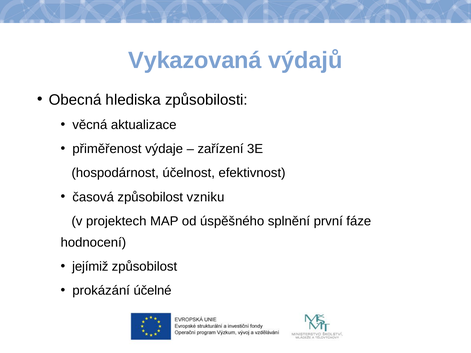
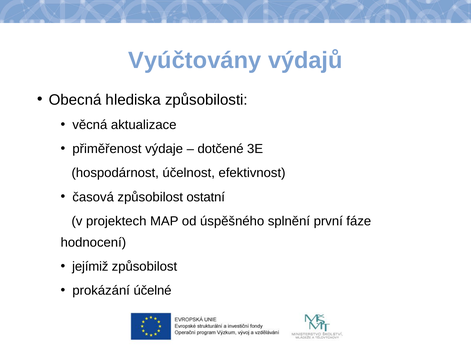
Vykazovaná: Vykazovaná -> Vyúčtovány (195, 60)
zařízení: zařízení -> dotčené (221, 149)
vzniku: vzniku -> ostatní (206, 197)
